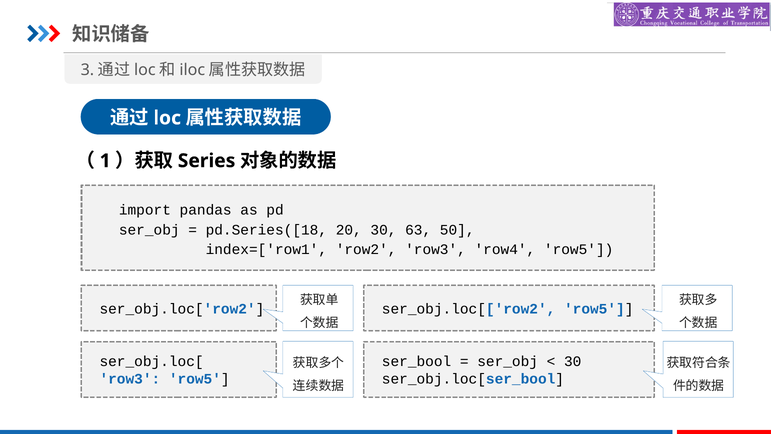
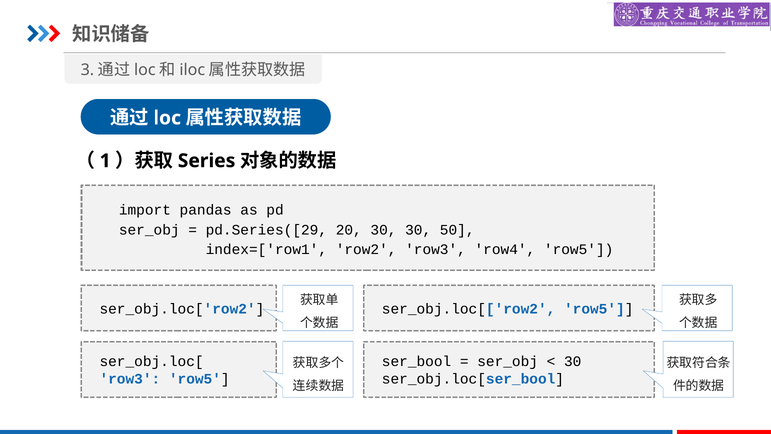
pd.Series([18: pd.Series([18 -> pd.Series([29 (266, 230)
30 63: 63 -> 30 (418, 230)
